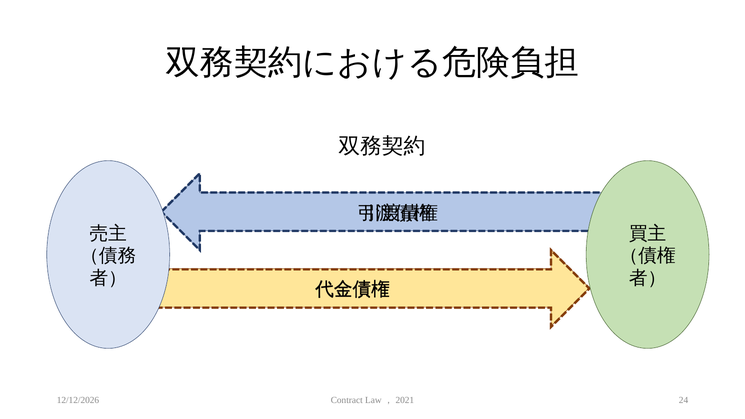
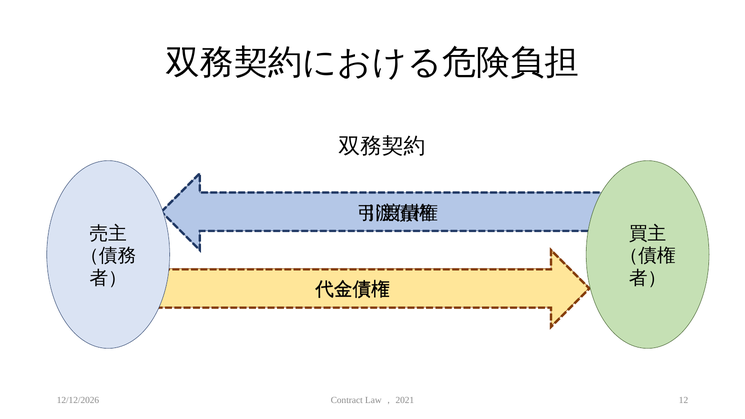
24: 24 -> 12 (684, 400)
